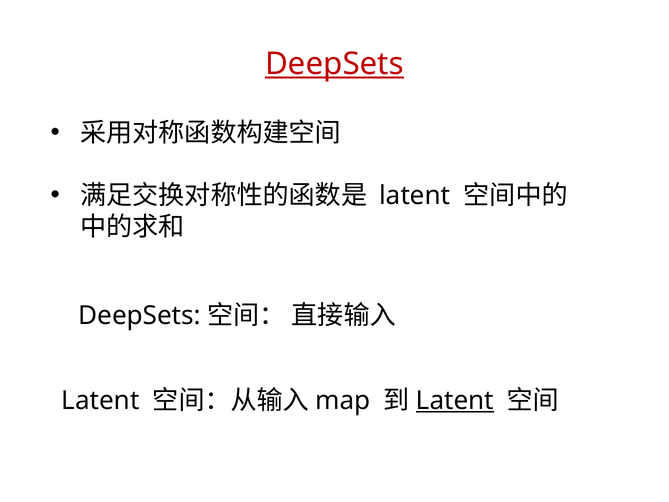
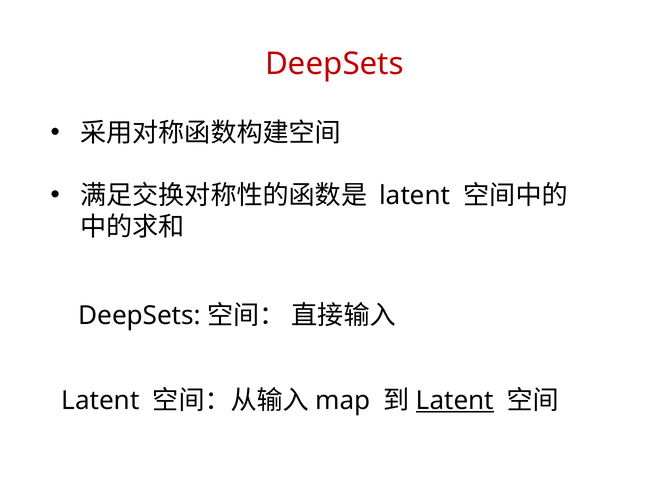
DeepSets underline: present -> none (334, 64)
